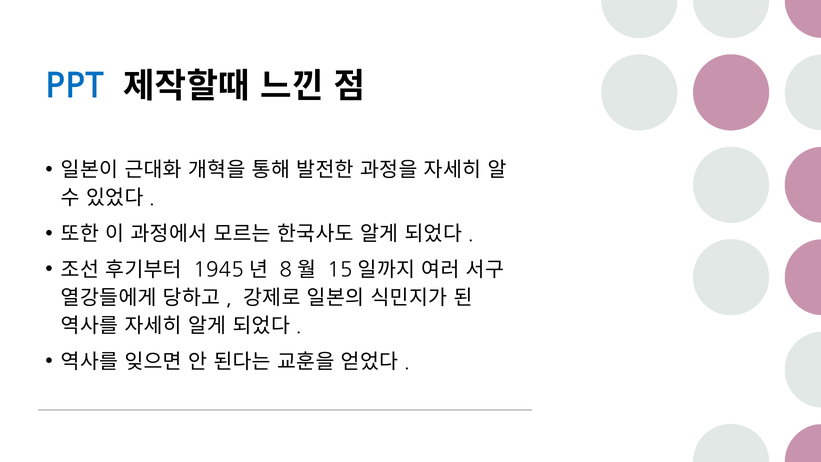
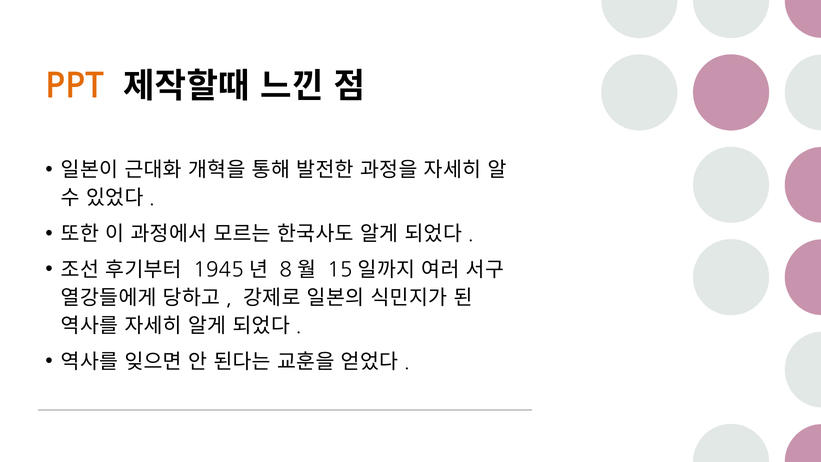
PPT colour: blue -> orange (75, 86)
